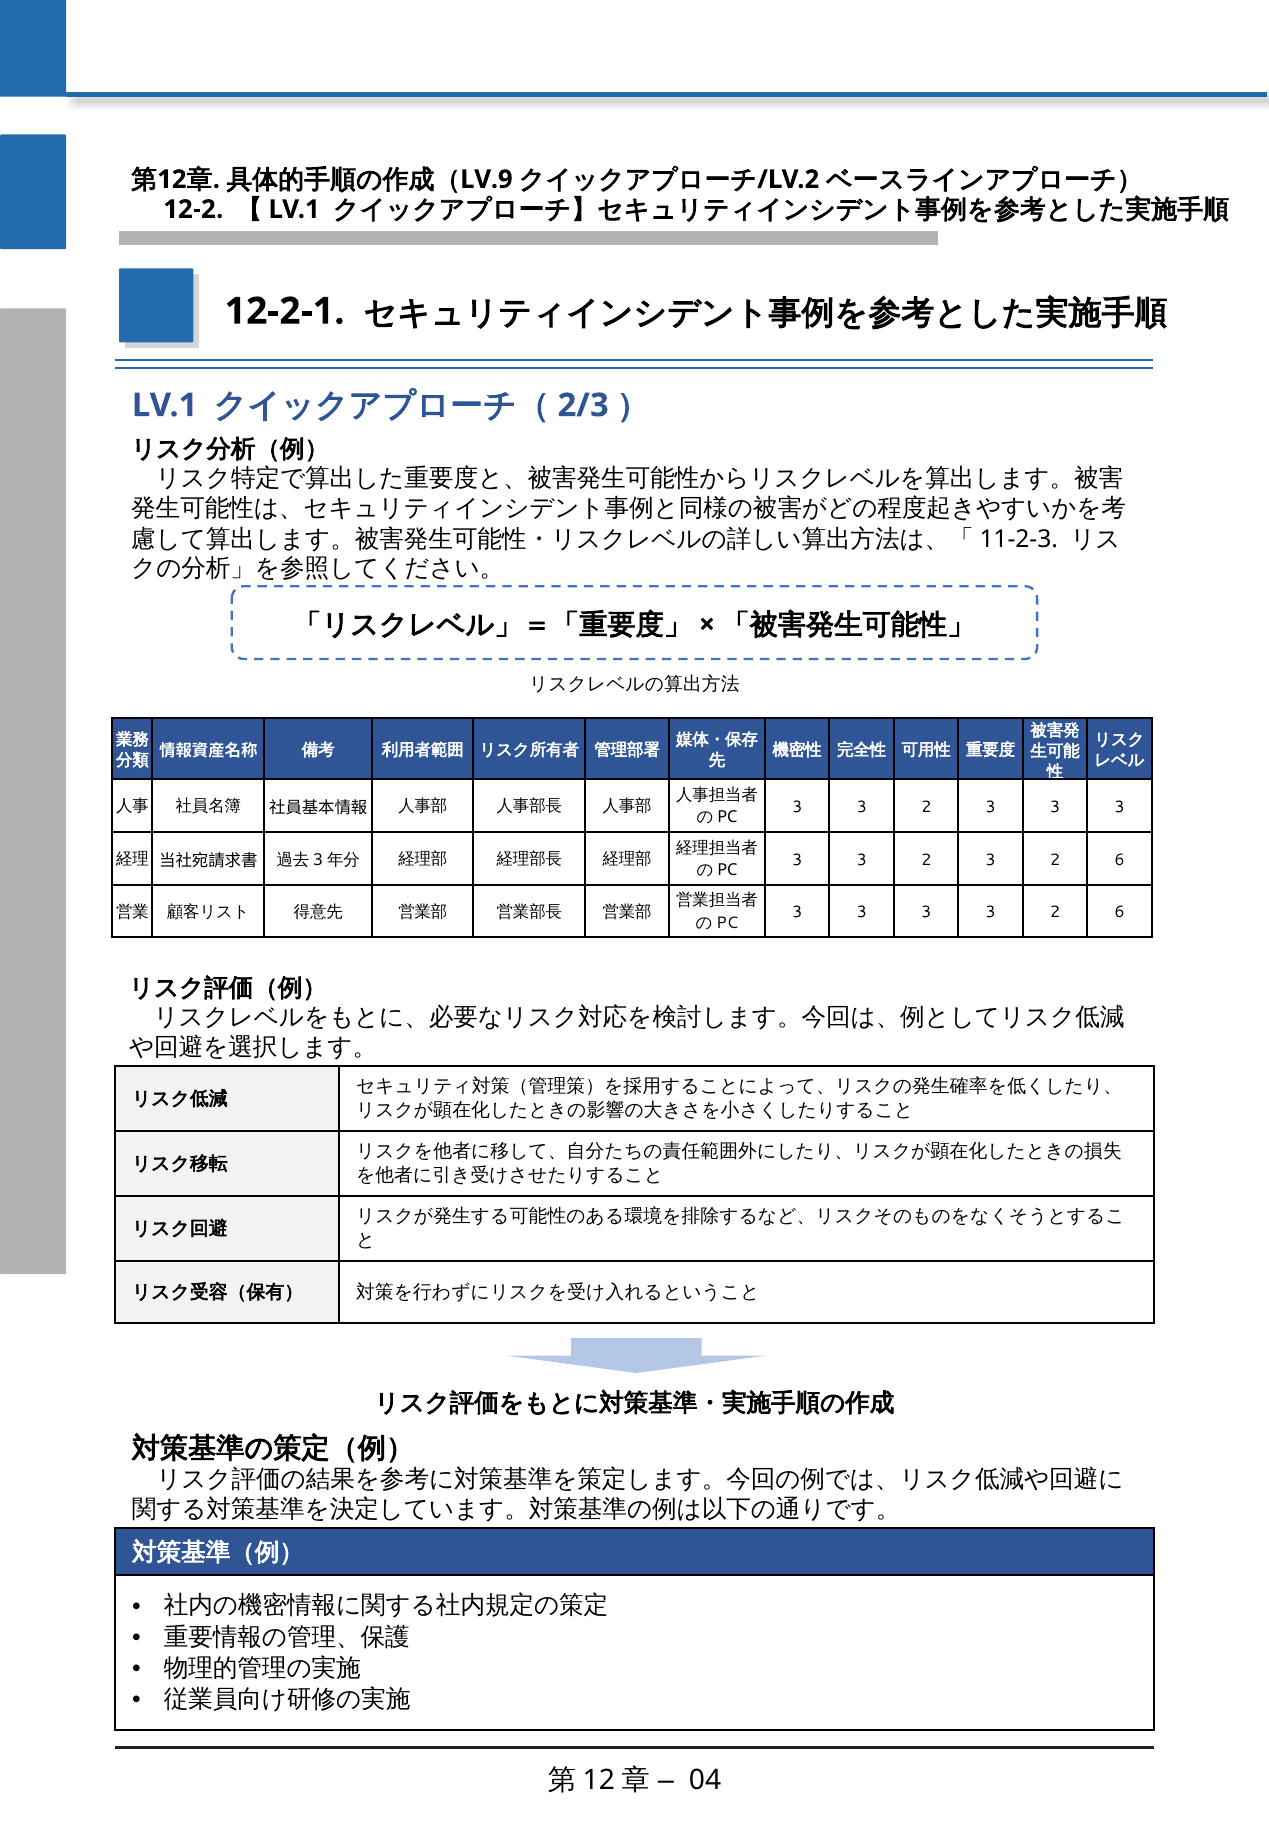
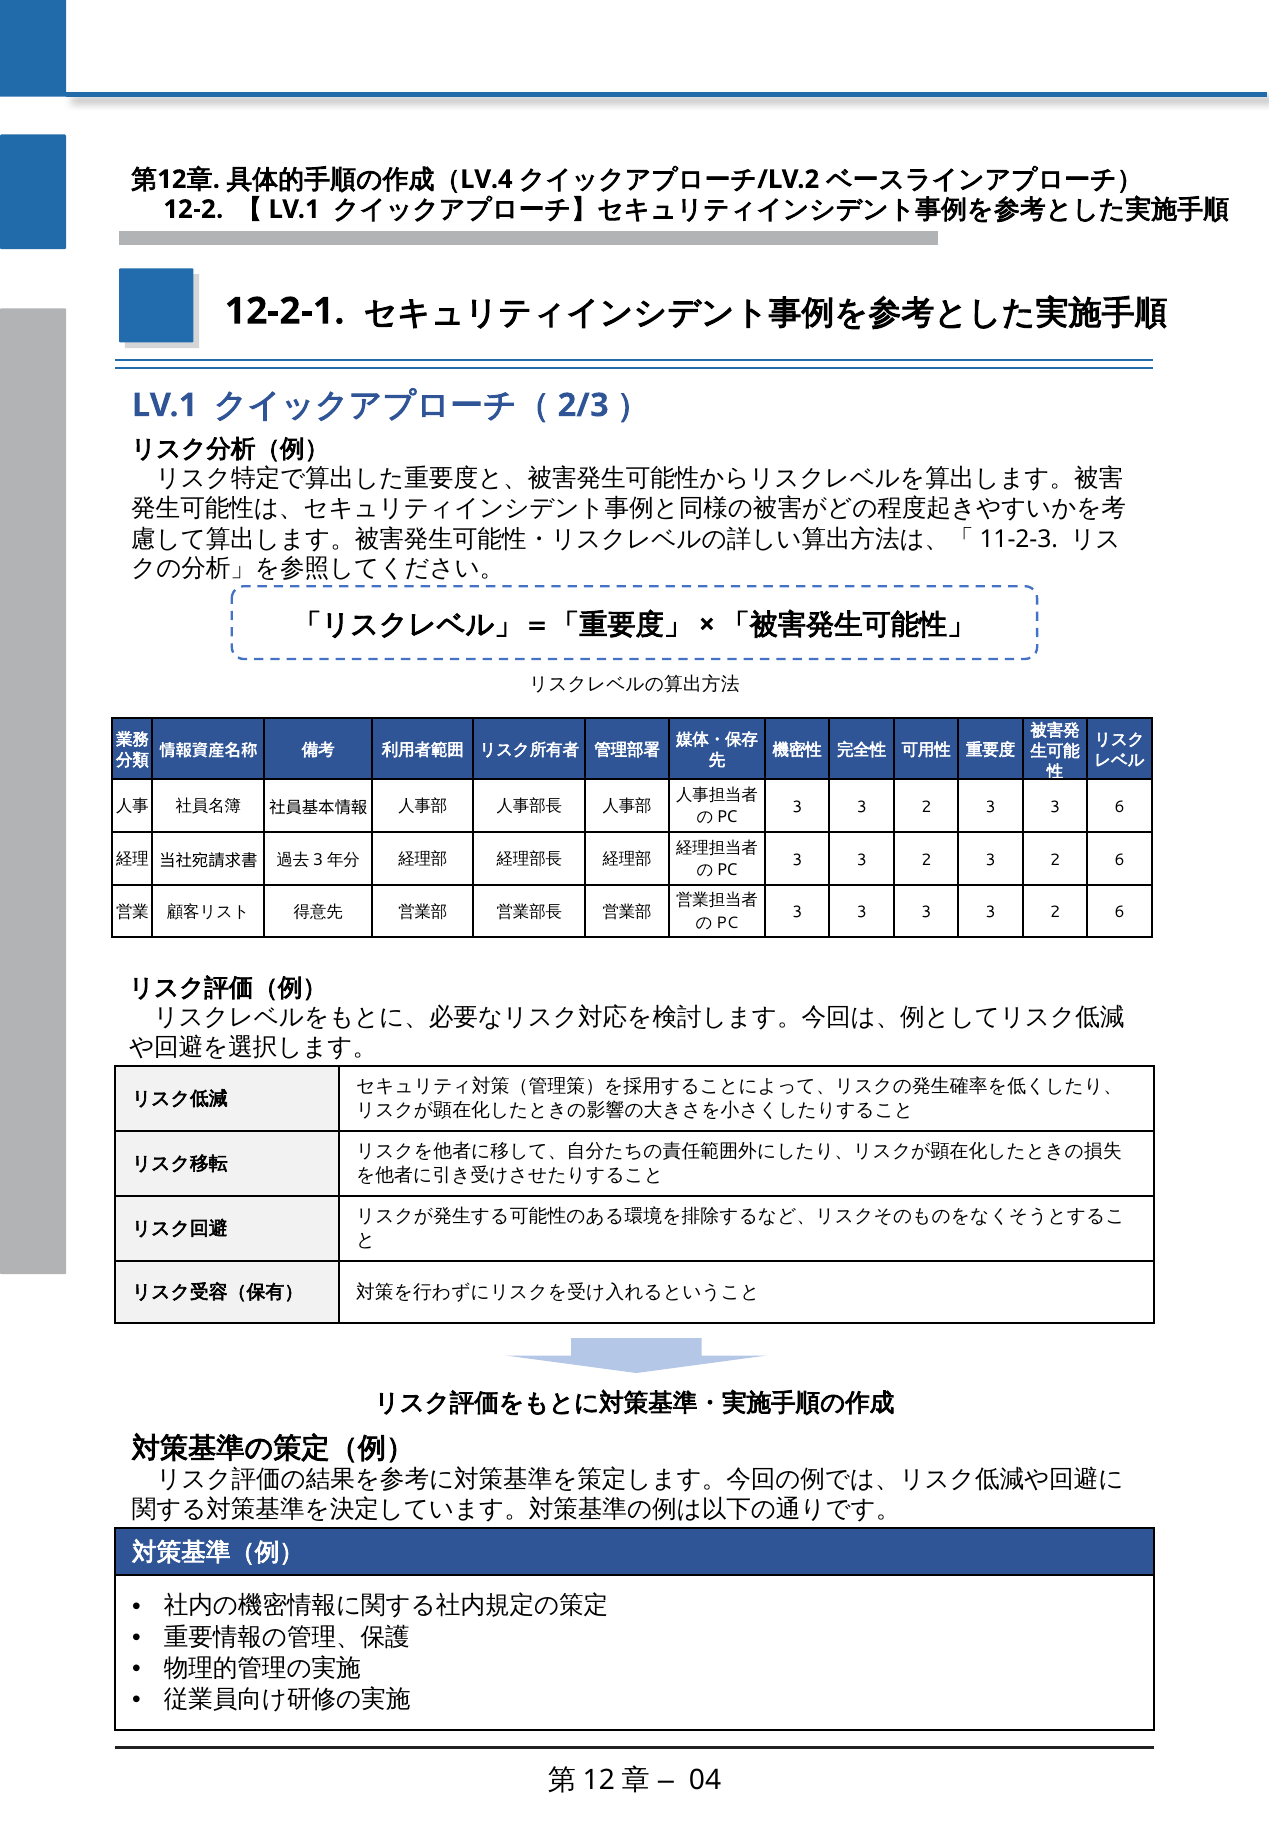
LV.9: LV.9 -> LV.4 (486, 179)
2 3 3 3: 3 -> 6 (1120, 807)
